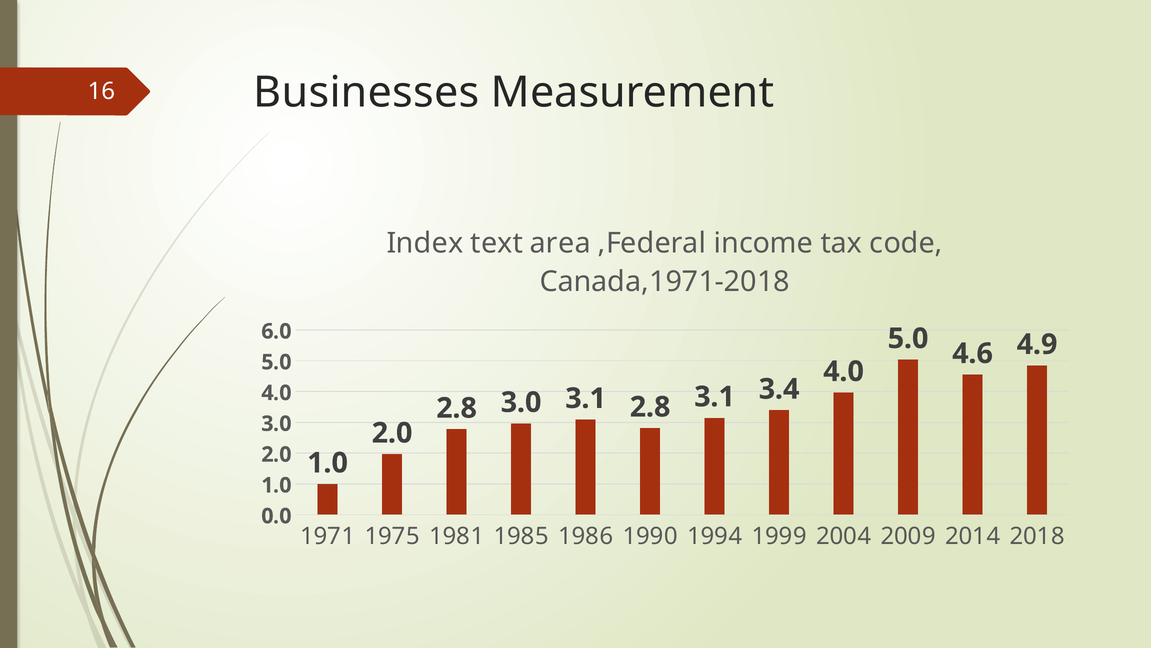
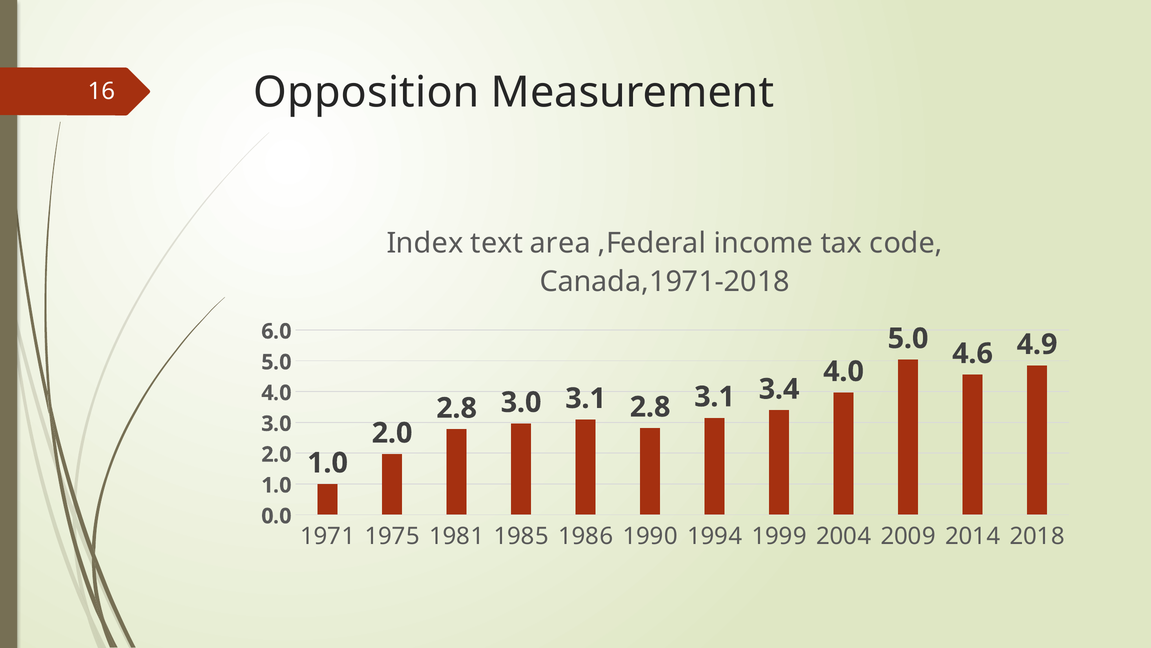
Businesses: Businesses -> Opposition (366, 92)
